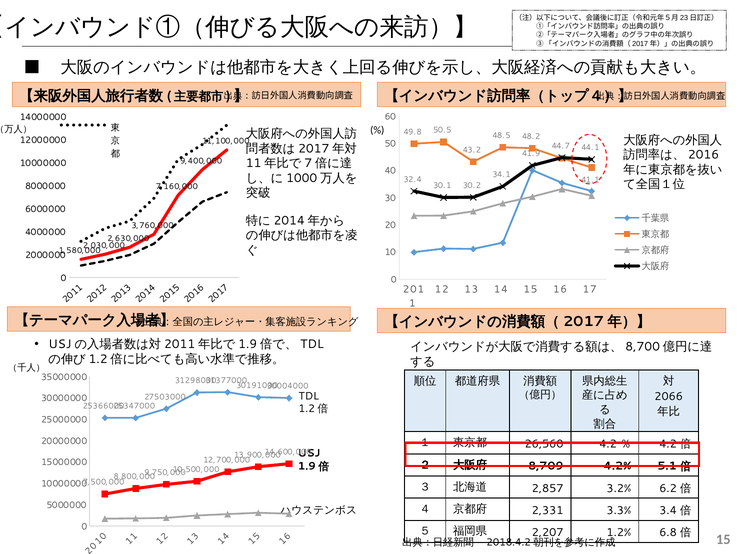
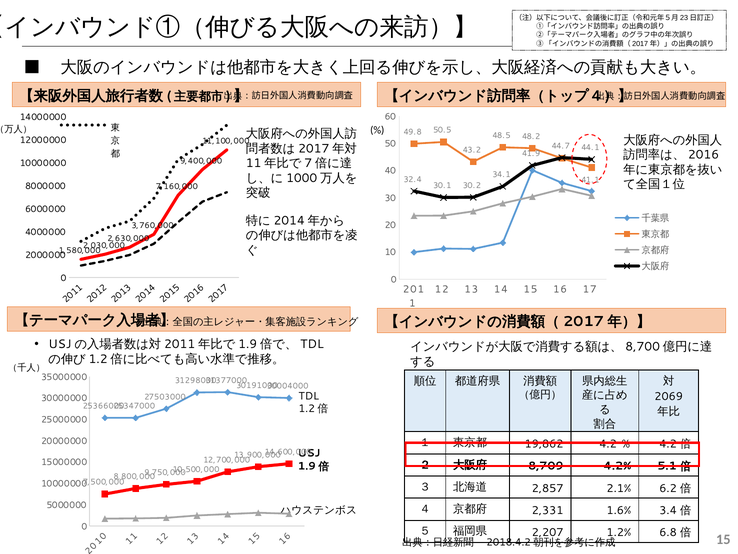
2066: 2066 -> 2069 (669, 396)
26,560: 26,560 -> 19,862 (544, 444)
3.2%: 3.2% -> 2.1% (619, 488)
3.3%: 3.3% -> 1.6% (619, 510)
